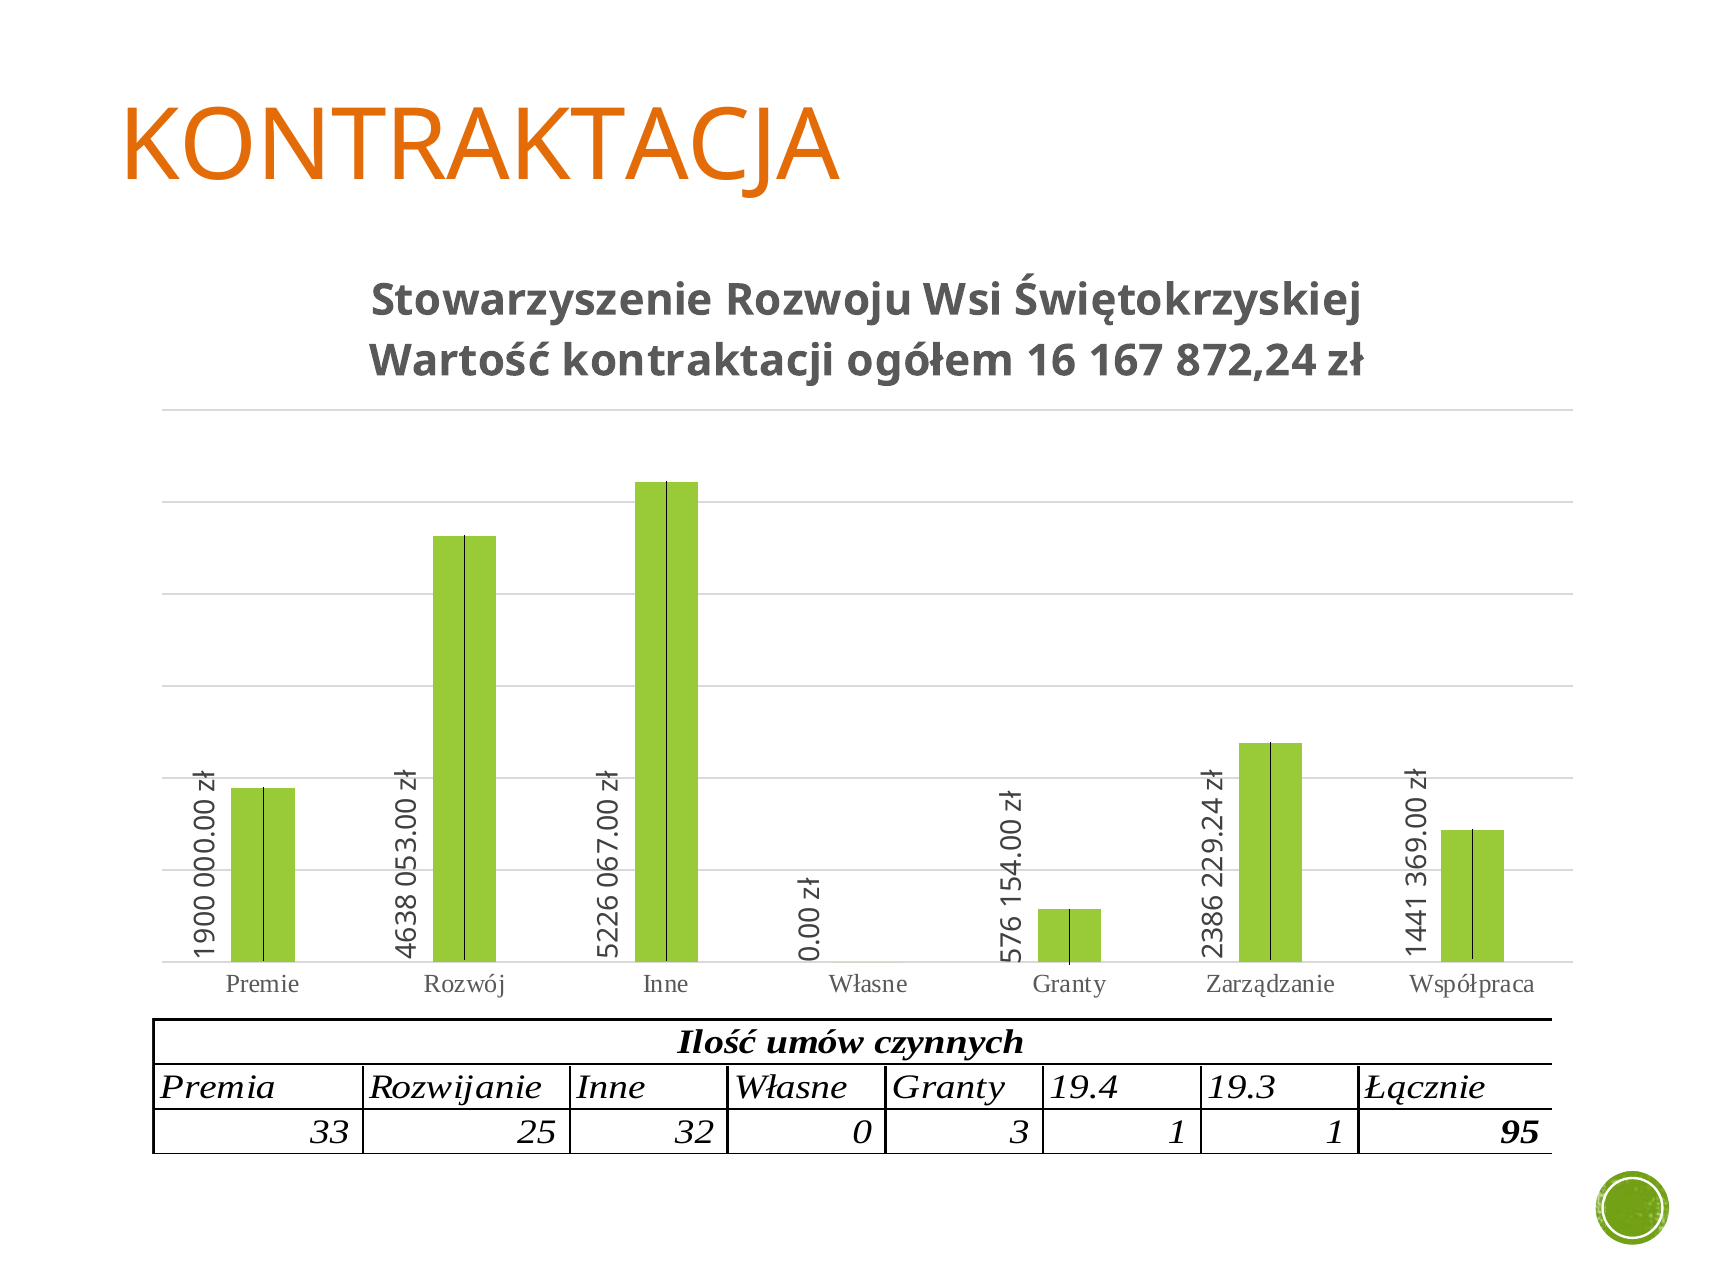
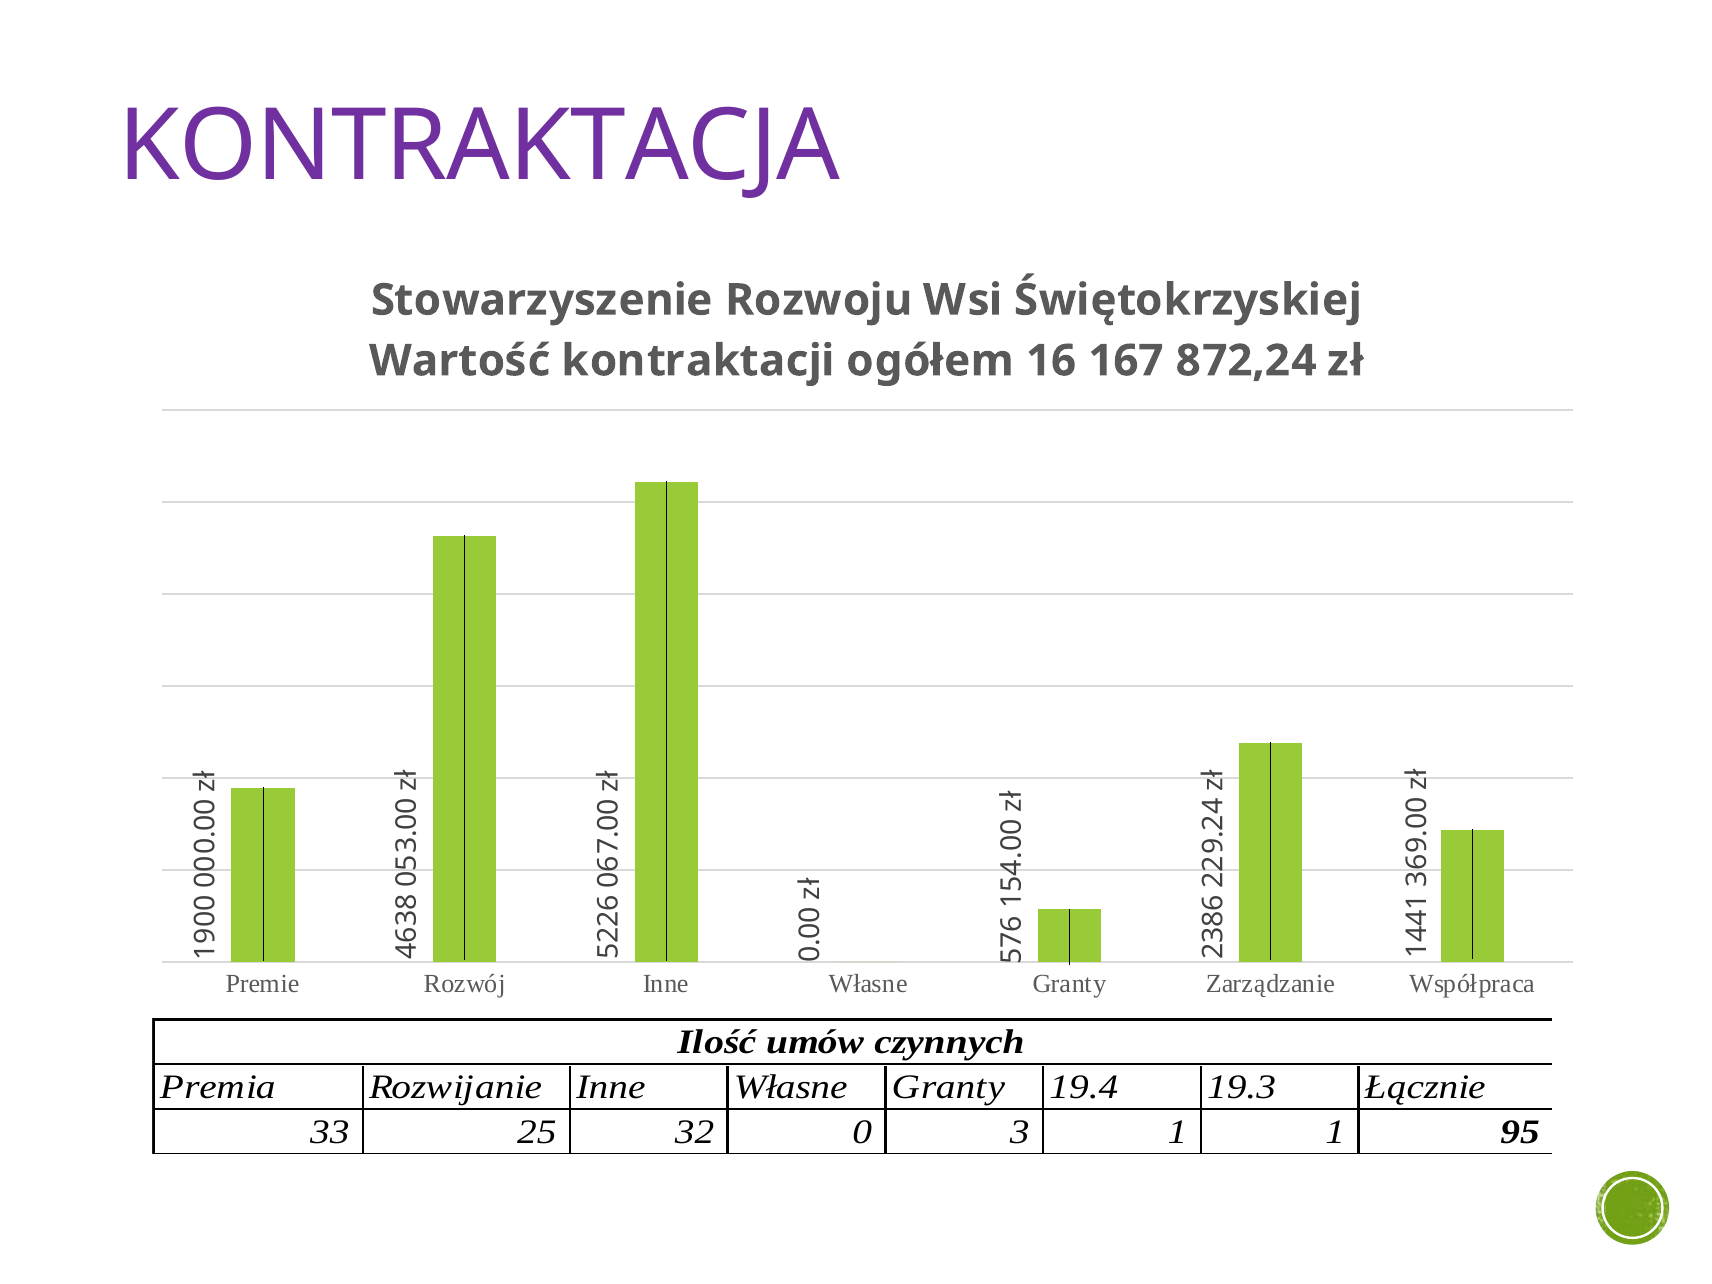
KONTRAKTACJA colour: orange -> purple (479, 147)
